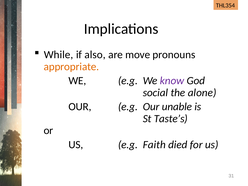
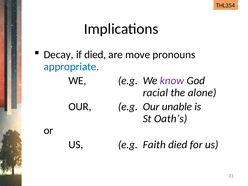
While: While -> Decay (59, 55)
if also: also -> died (95, 55)
appropriate colour: orange -> blue (71, 67)
social: social -> racial (155, 93)
Taste’s: Taste’s -> Oath’s (171, 119)
